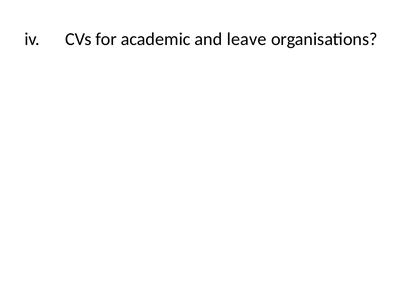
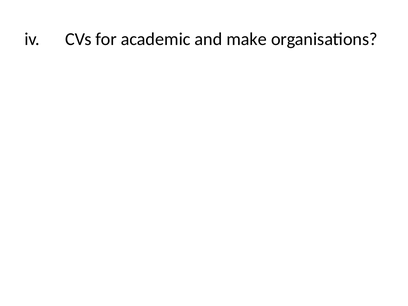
leave: leave -> make (247, 39)
